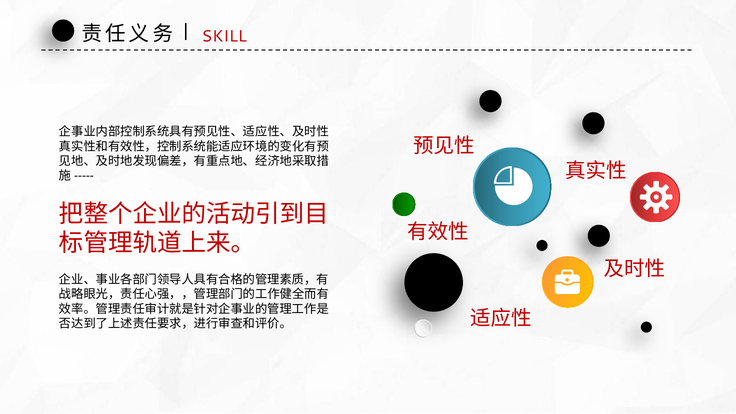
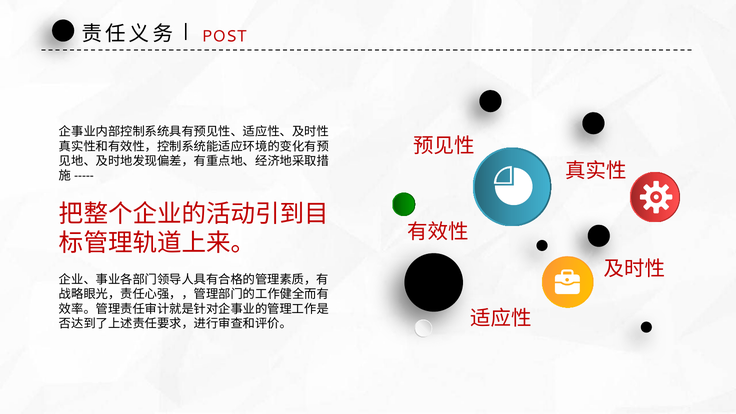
SKILL: SKILL -> POST (224, 36)
